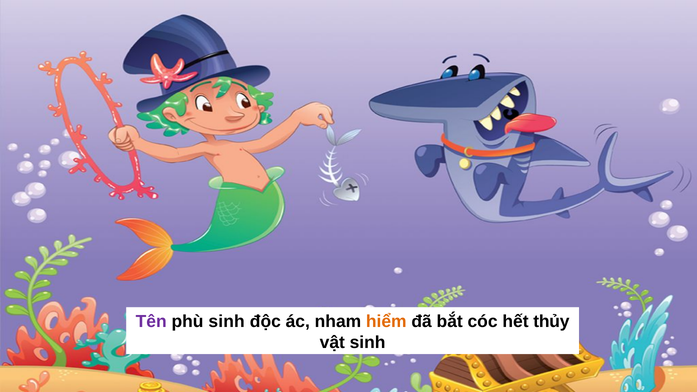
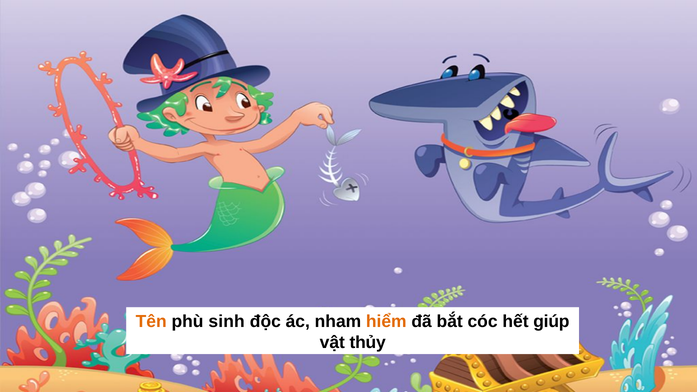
Tên colour: purple -> orange (151, 321)
thủy: thủy -> giúp (551, 321)
vật sinh: sinh -> thủy (368, 342)
